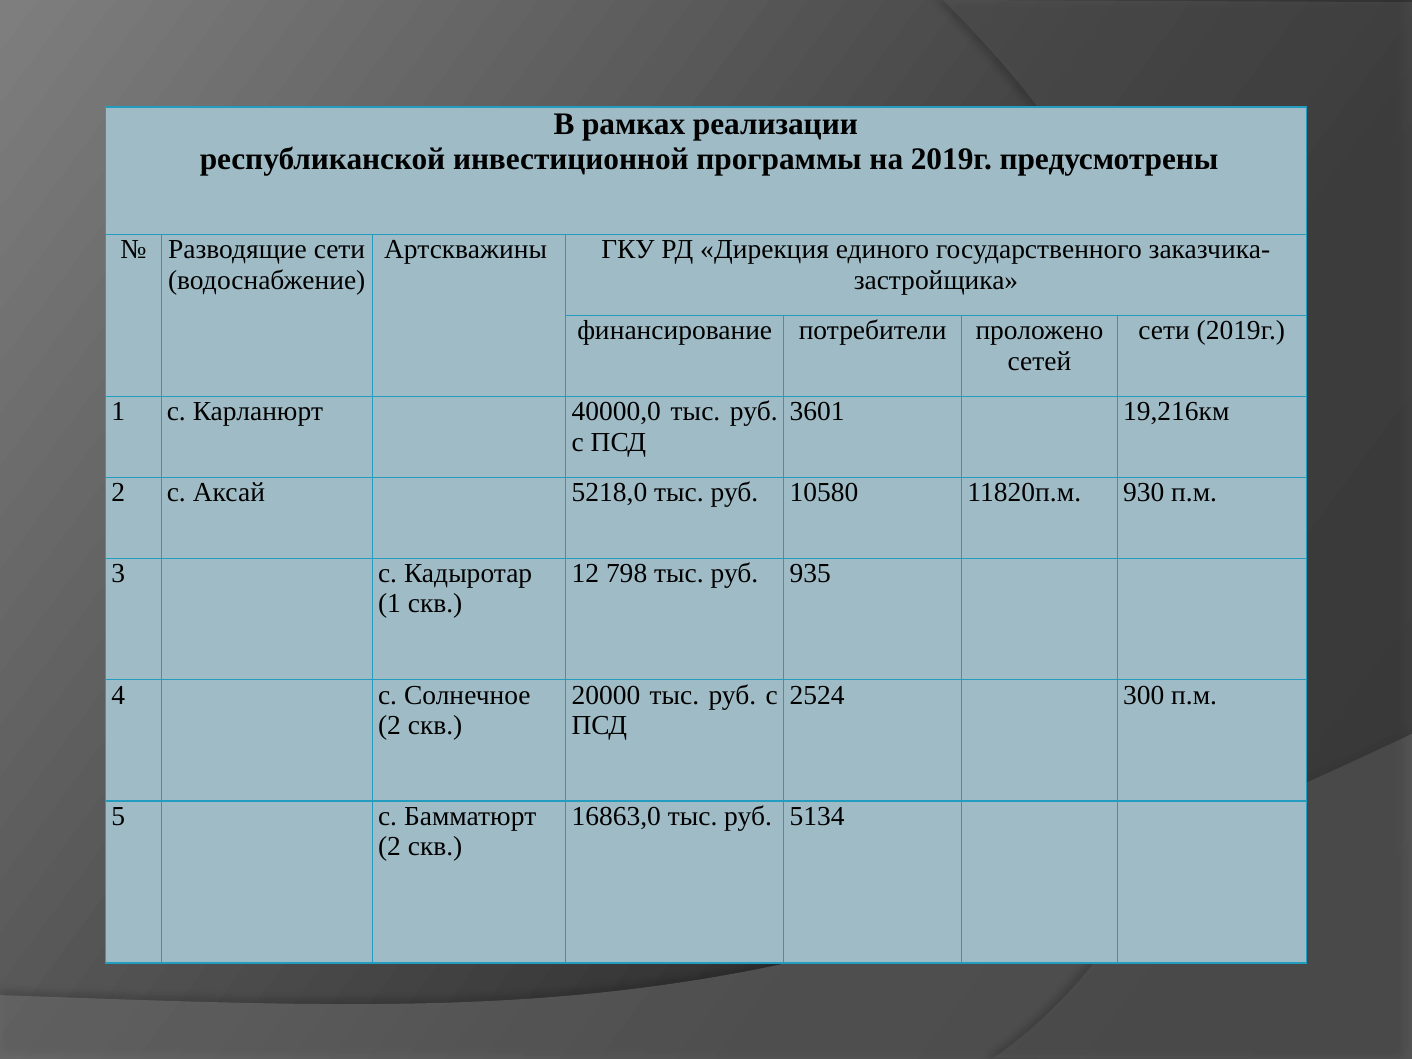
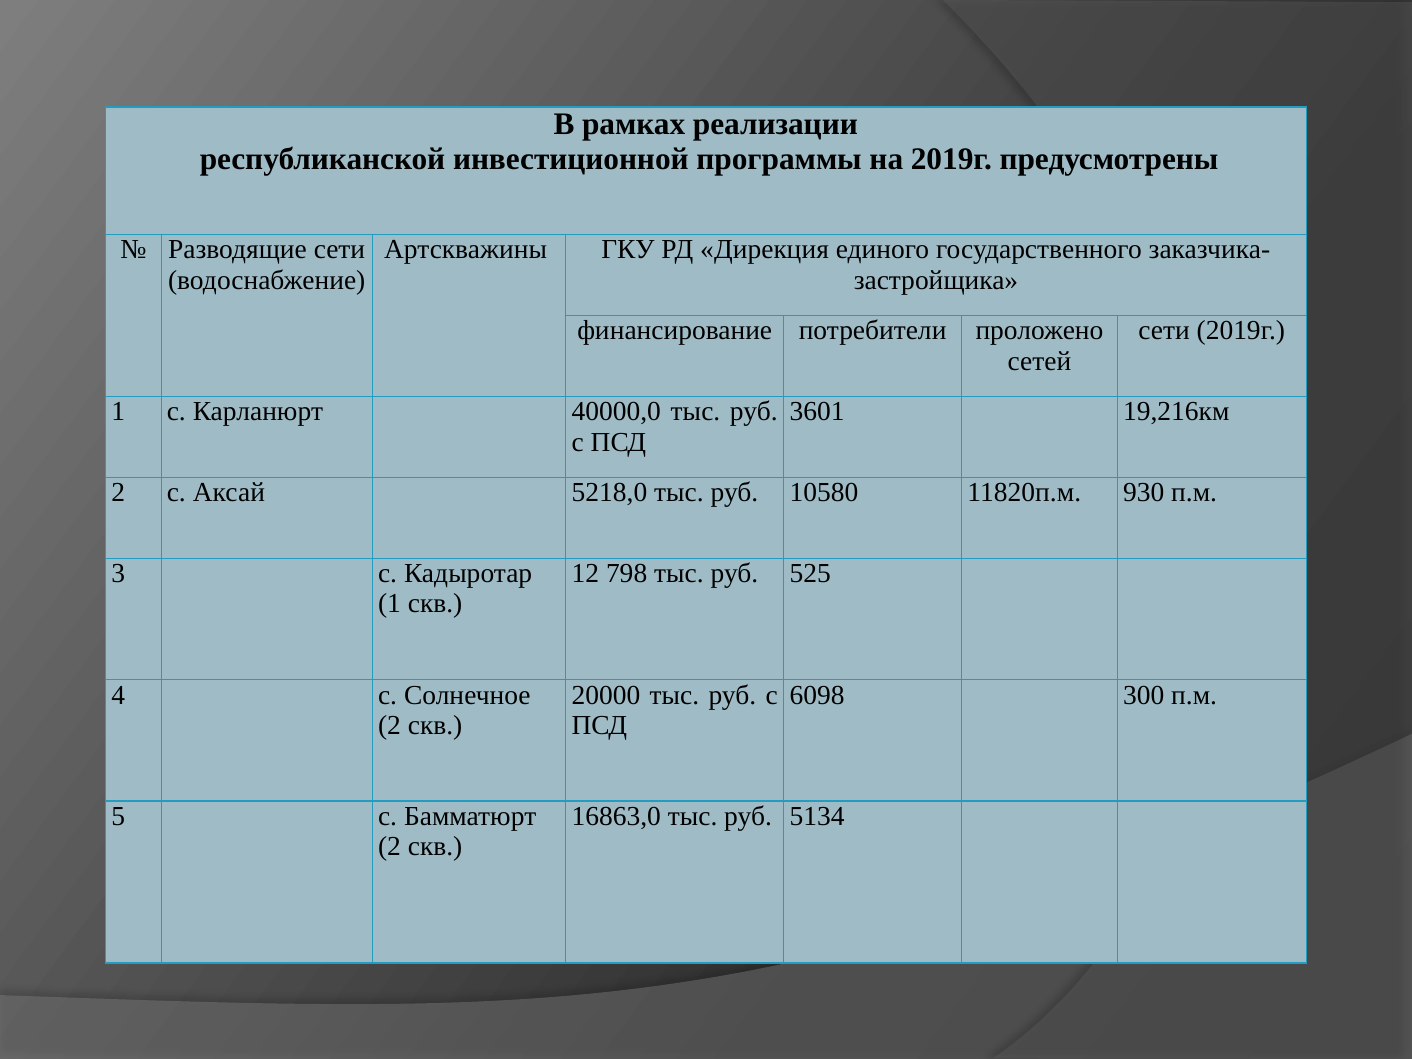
935: 935 -> 525 (810, 574)
2524: 2524 -> 6098 (817, 695)
